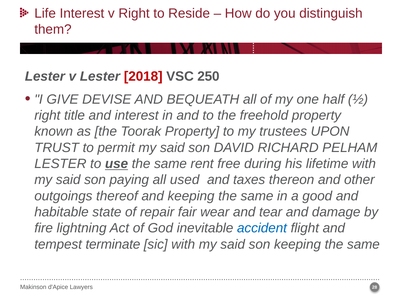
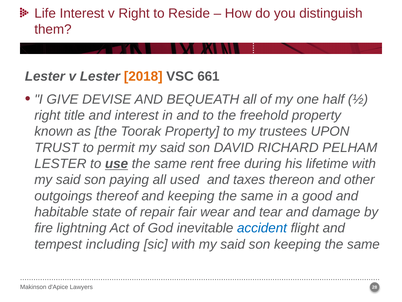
2018 colour: red -> orange (143, 76)
250: 250 -> 661 (208, 76)
terminate: terminate -> including (113, 244)
